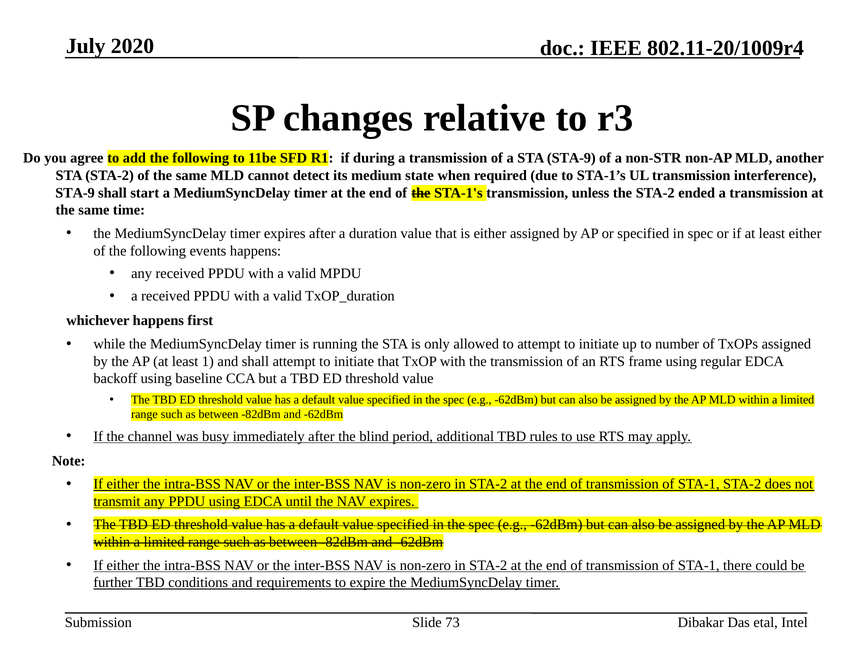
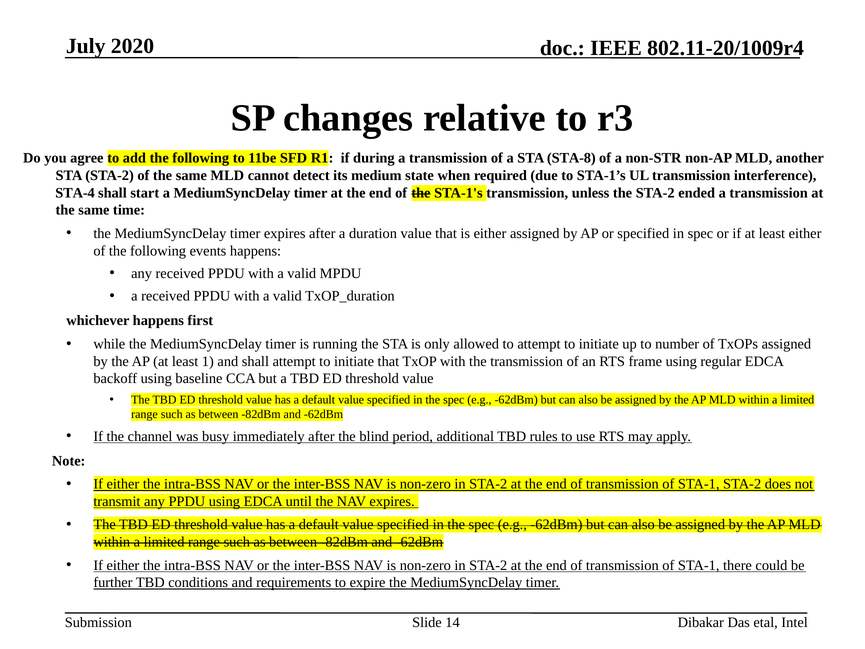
STA STA-9: STA-9 -> STA-8 (571, 158)
STA-9: STA-9 -> STA-4 (75, 193)
73: 73 -> 14 (453, 622)
